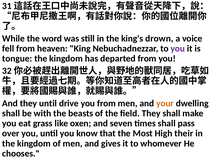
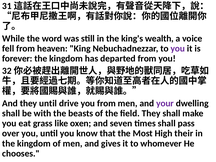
drown: drown -> wealth (159, 38)
tongue: tongue -> forever (17, 59)
your colour: orange -> purple (165, 103)
